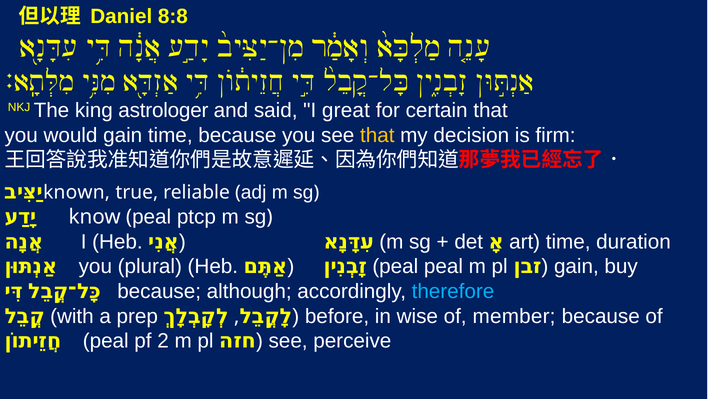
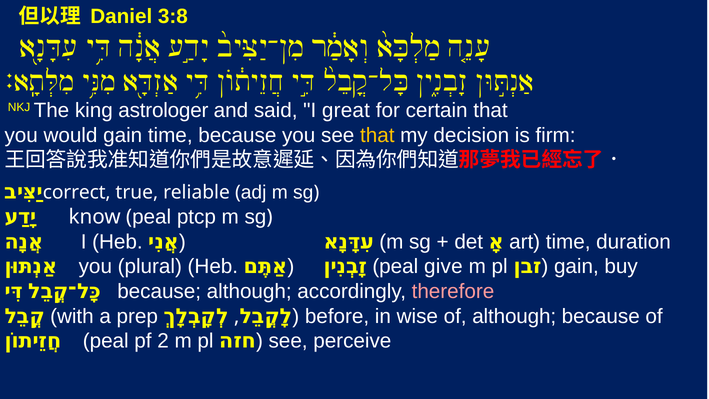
8:8: 8:8 -> 3:8 (173, 16)
known: known -> correct (77, 193)
peal peal: peal -> give (443, 267)
therefore colour: light blue -> pink (453, 291)
of member: member -> although (514, 316)
